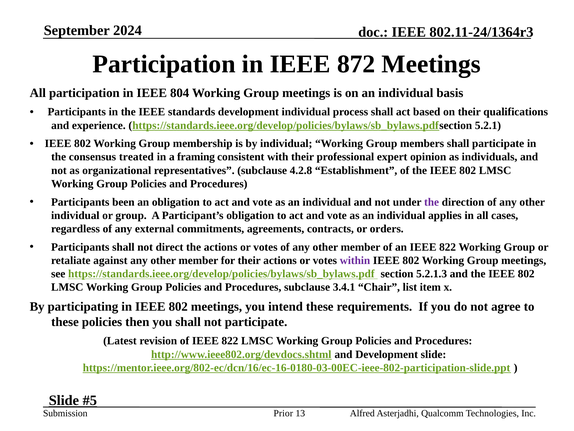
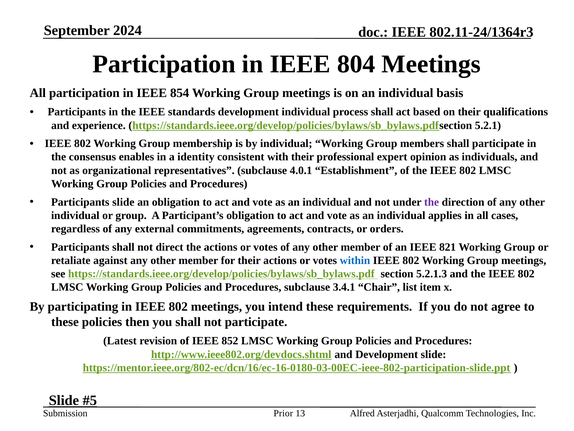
872: 872 -> 804 (356, 64)
804: 804 -> 854 (180, 93)
treated: treated -> enables (136, 157)
framing: framing -> identity (196, 157)
4.2.8: 4.2.8 -> 4.0.1 (301, 170)
Participants been: been -> slide (123, 202)
an IEEE 822: 822 -> 821 (448, 247)
within colour: purple -> blue (355, 260)
of IEEE 822: 822 -> 852 (230, 341)
